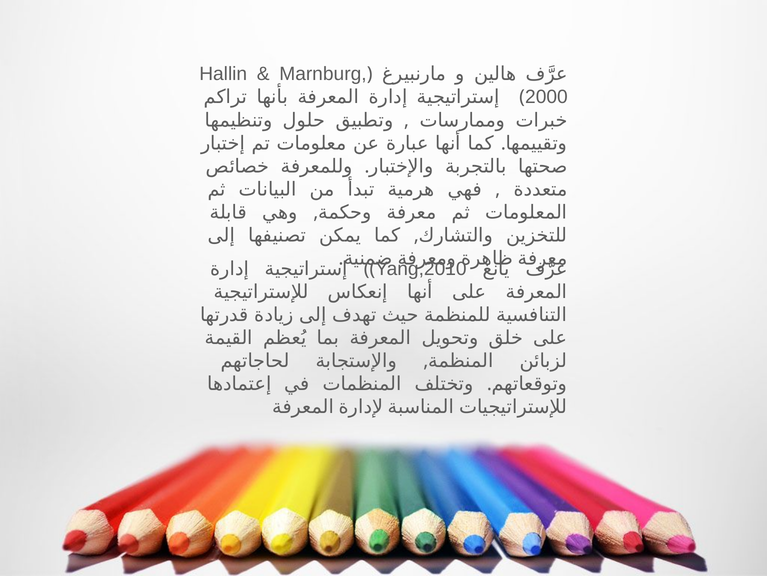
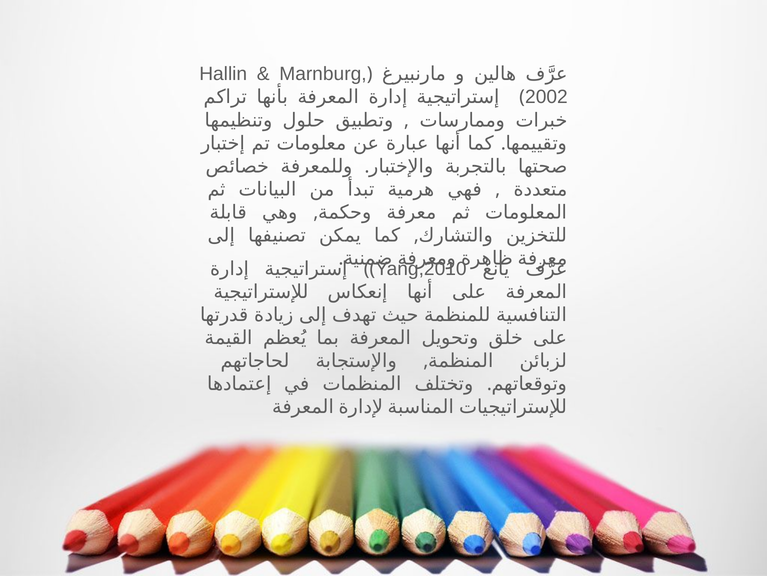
2000: 2000 -> 2002 (546, 97)
